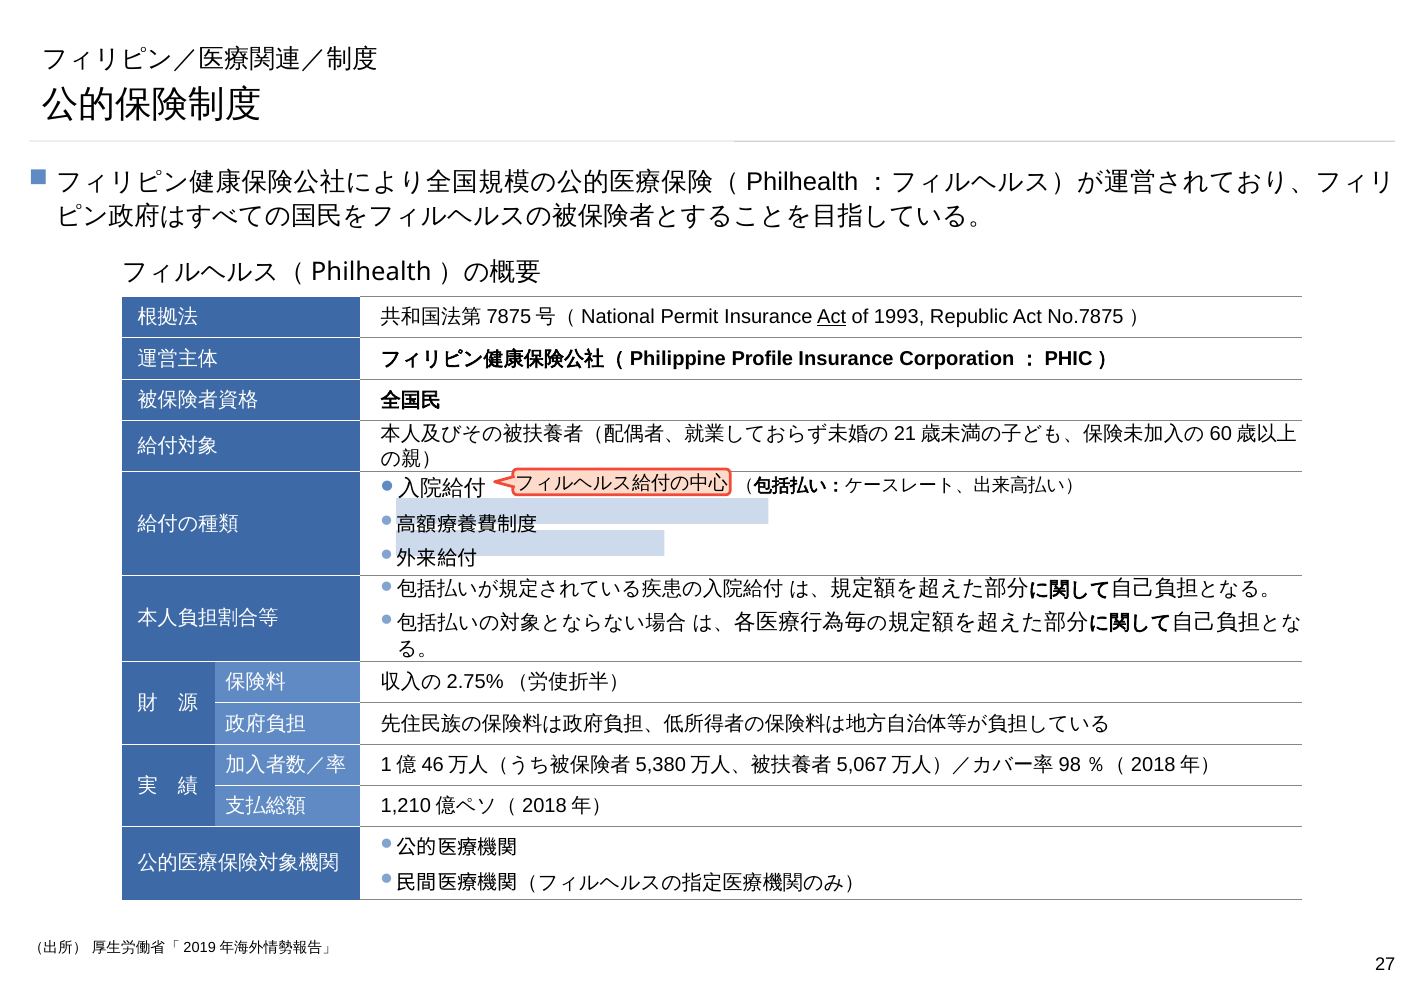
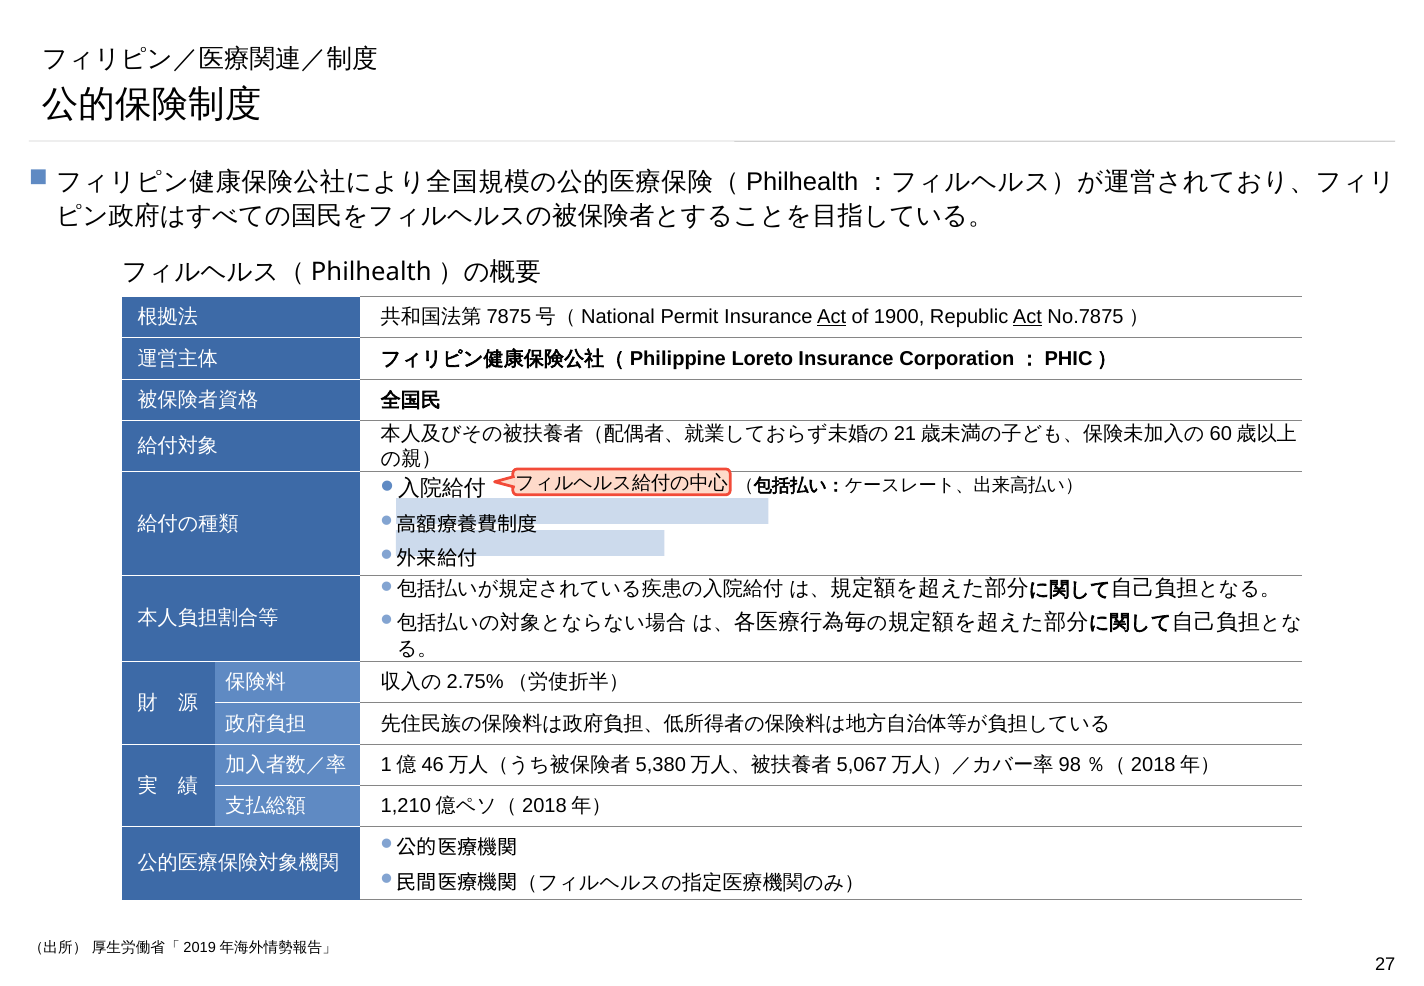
1993: 1993 -> 1900 (899, 317)
Act underline: none -> present (1027, 317)
Profile: Profile -> Loreto (762, 359)
